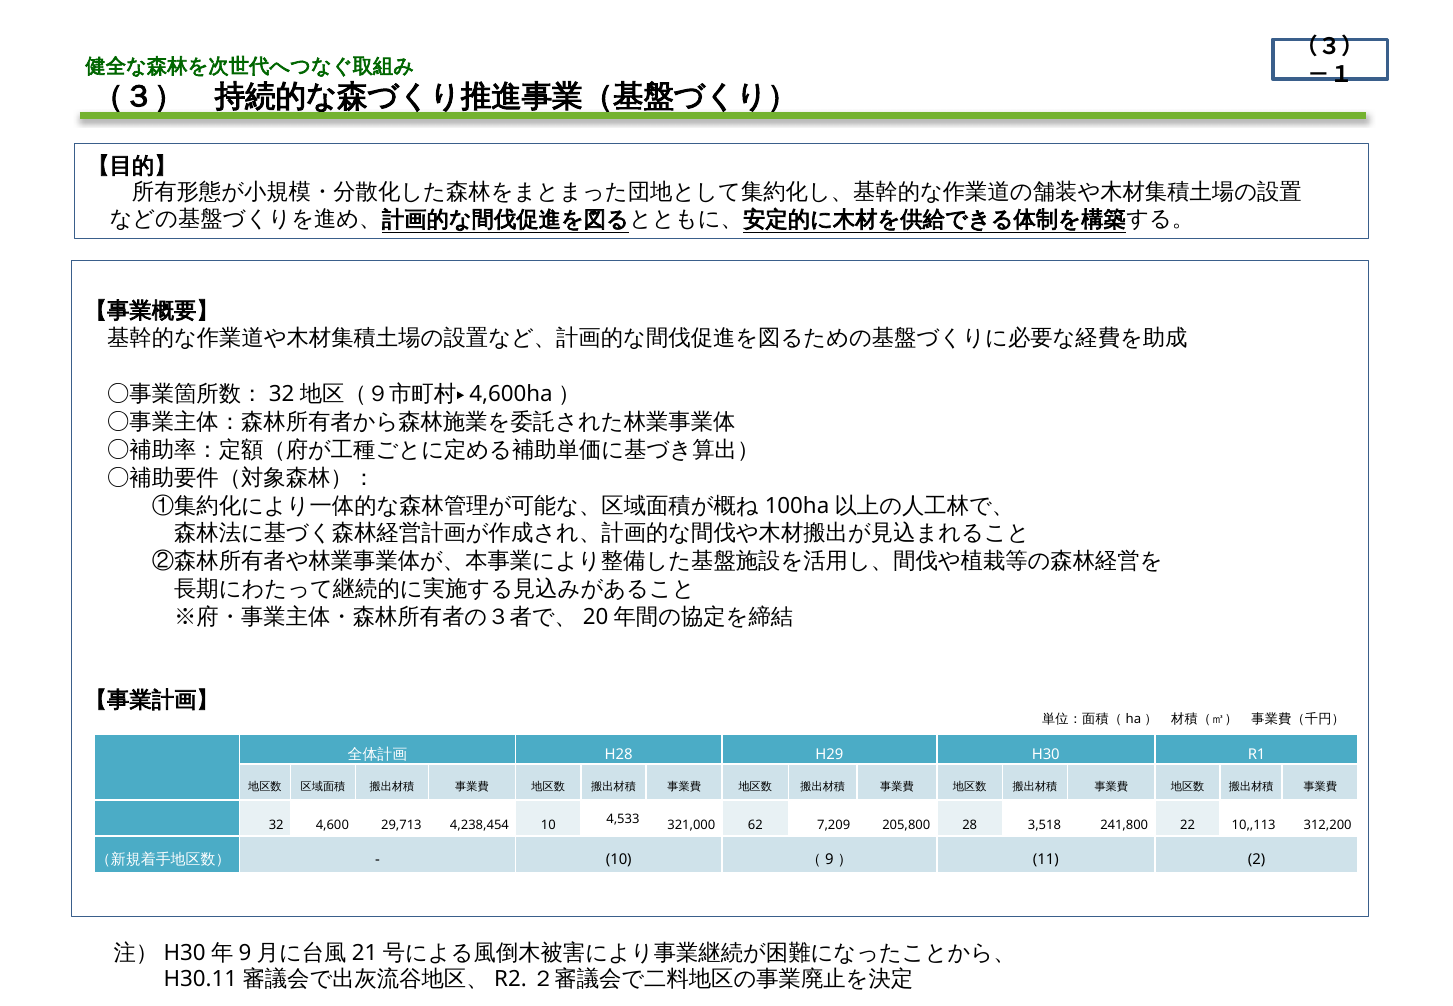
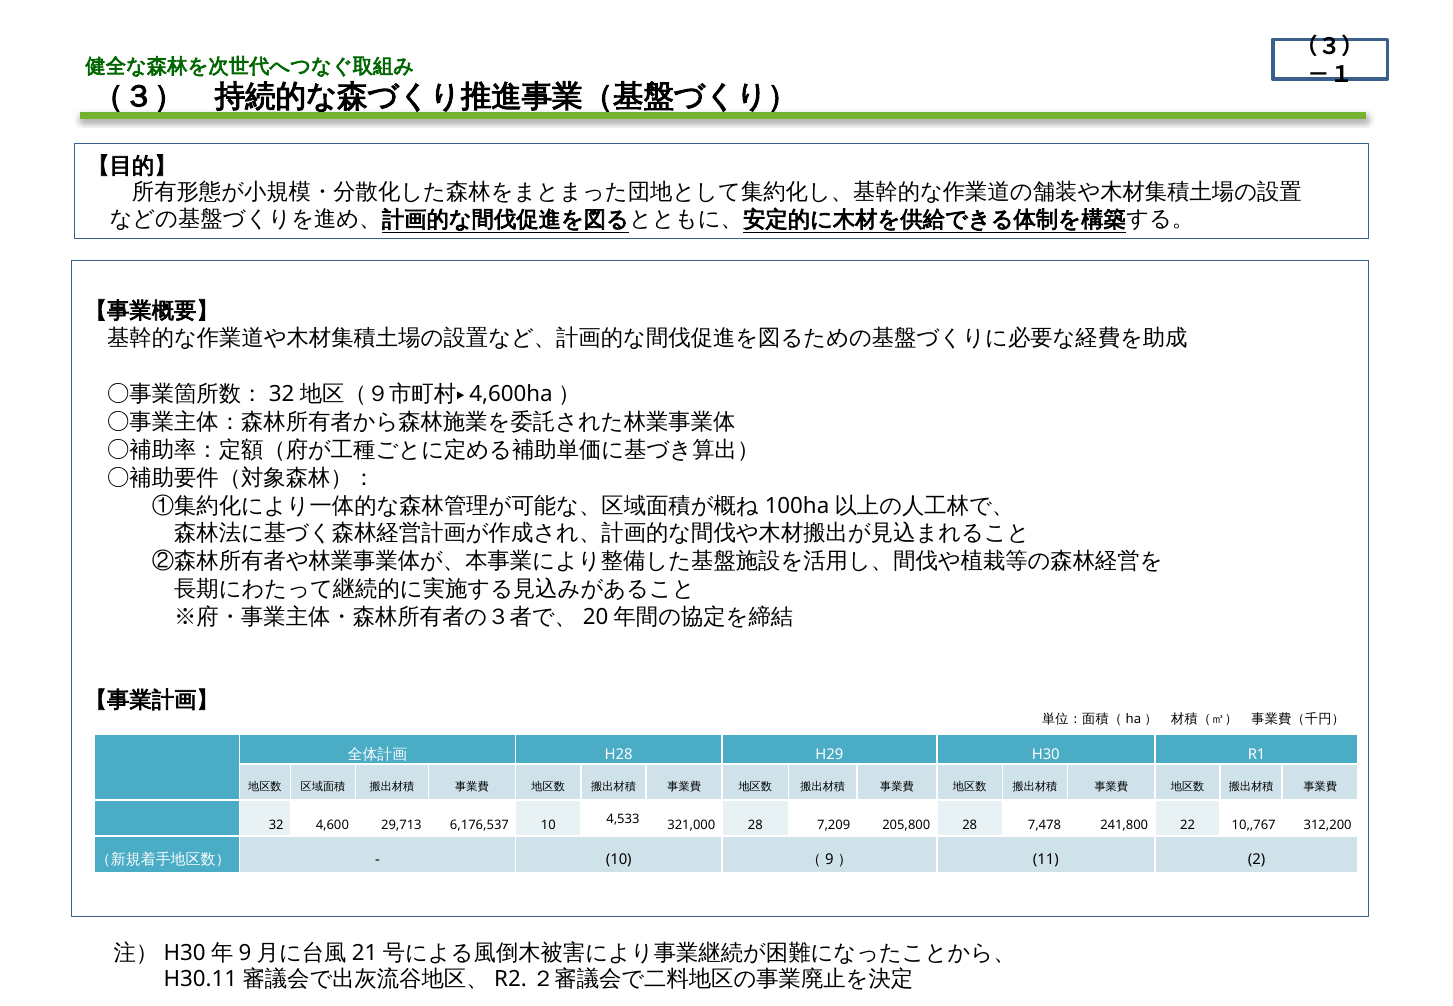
4,238,454: 4,238,454 -> 6,176,537 (479, 825)
321,000 62: 62 -> 28 (755, 825)
3,518: 3,518 -> 7,478 (1044, 825)
10,,113: 10,,113 -> 10,,767 (1254, 825)
